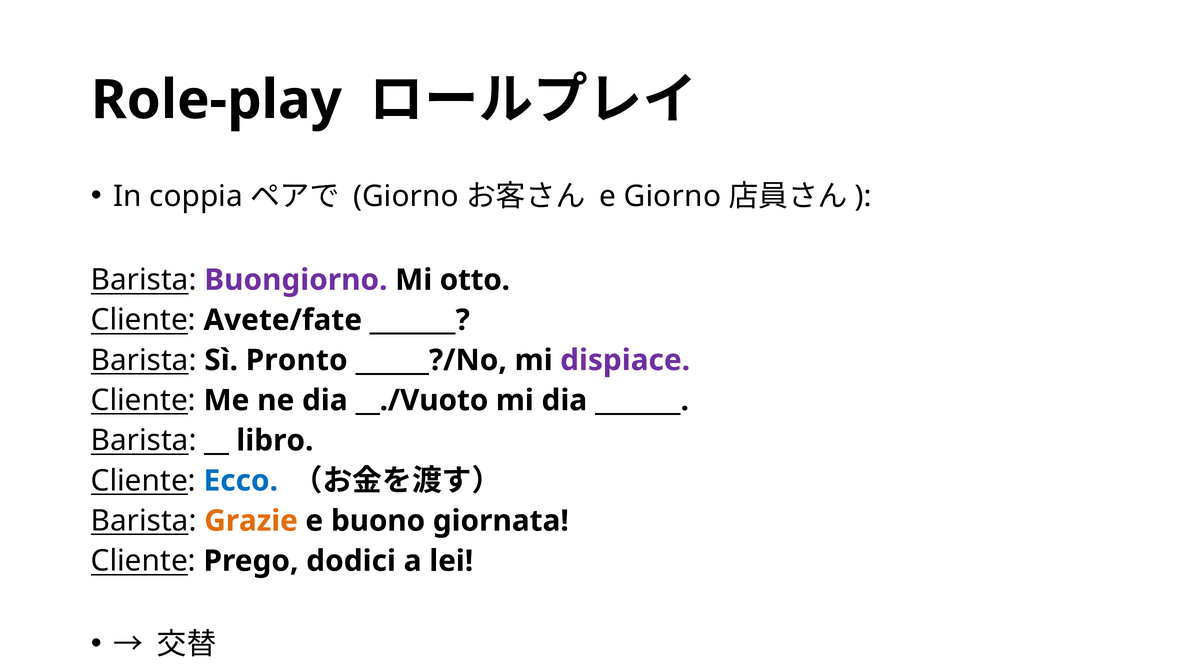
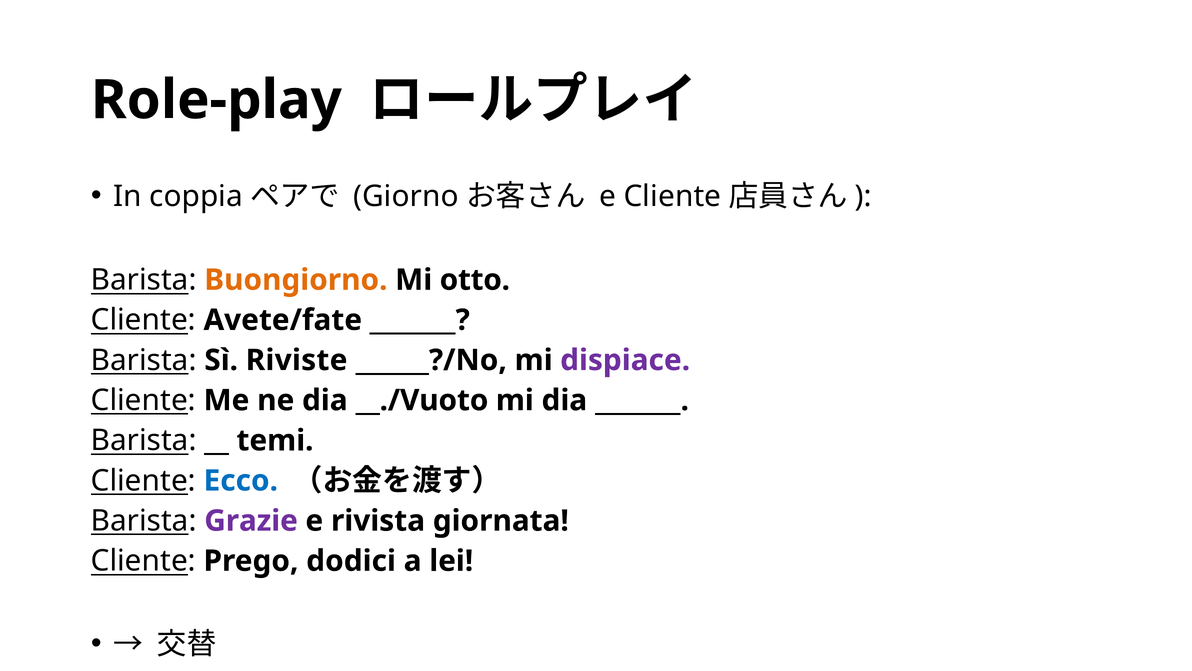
e Giorno: Giorno -> Cliente (672, 196)
Buongiorno colour: purple -> orange (296, 280)
Pronto: Pronto -> Riviste (297, 360)
libro: libro -> temi (275, 440)
Grazie colour: orange -> purple (251, 520)
buono: buono -> rivista (378, 520)
